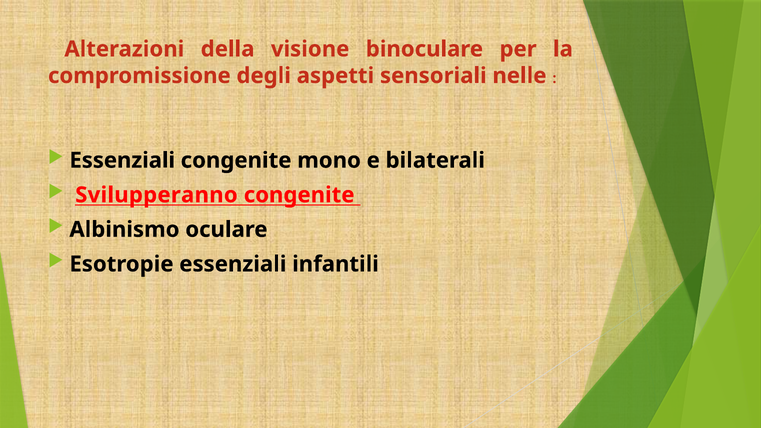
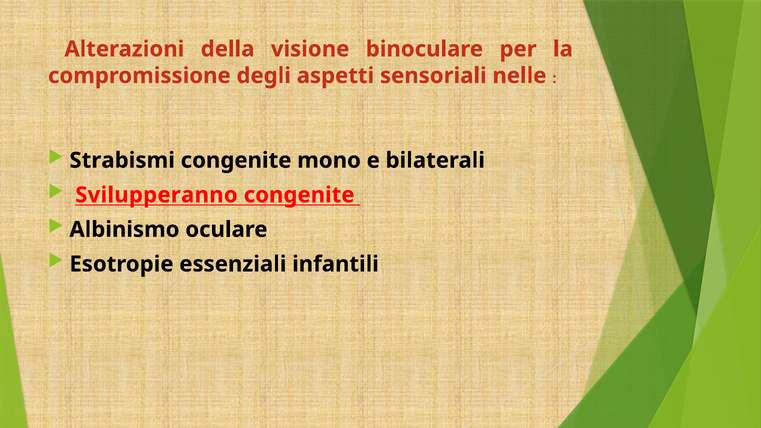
Essenziali: Essenziali -> Strabismi (122, 160)
